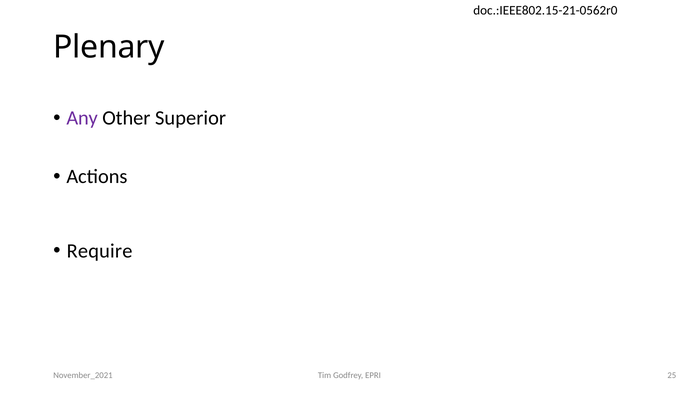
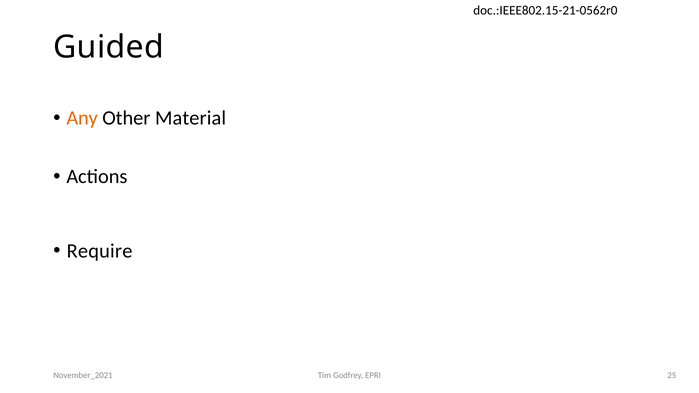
Plenary: Plenary -> Guided (109, 47)
Any colour: purple -> orange (82, 118)
Superior: Superior -> Material (191, 118)
